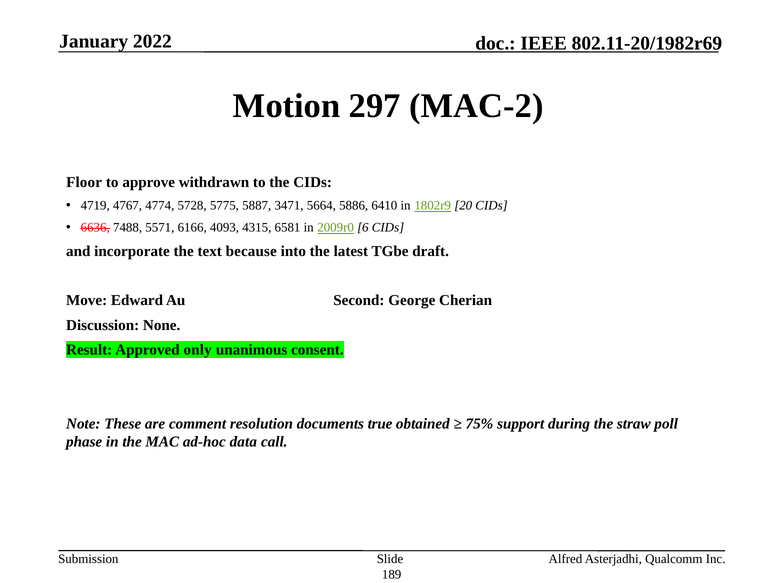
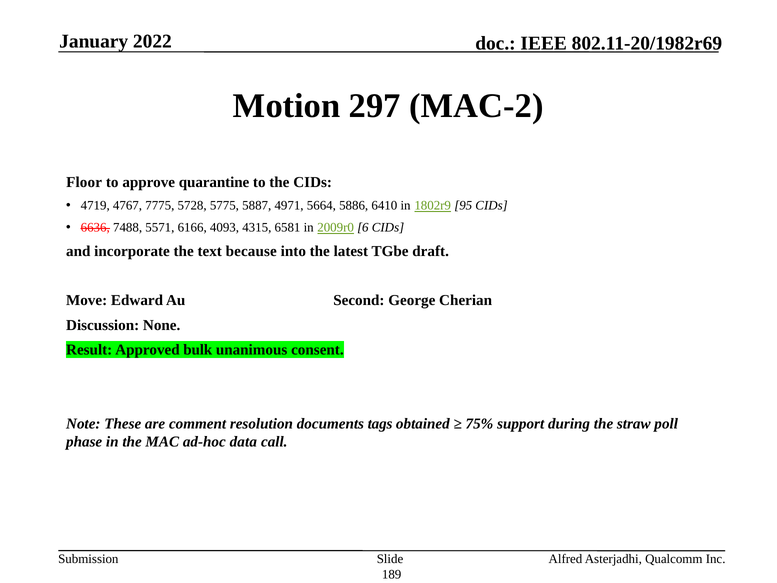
withdrawn: withdrawn -> quarantine (214, 182)
4774: 4774 -> 7775 (160, 206)
3471: 3471 -> 4971 (289, 206)
20: 20 -> 95 (463, 206)
only: only -> bulk (198, 350)
true: true -> tags (380, 423)
